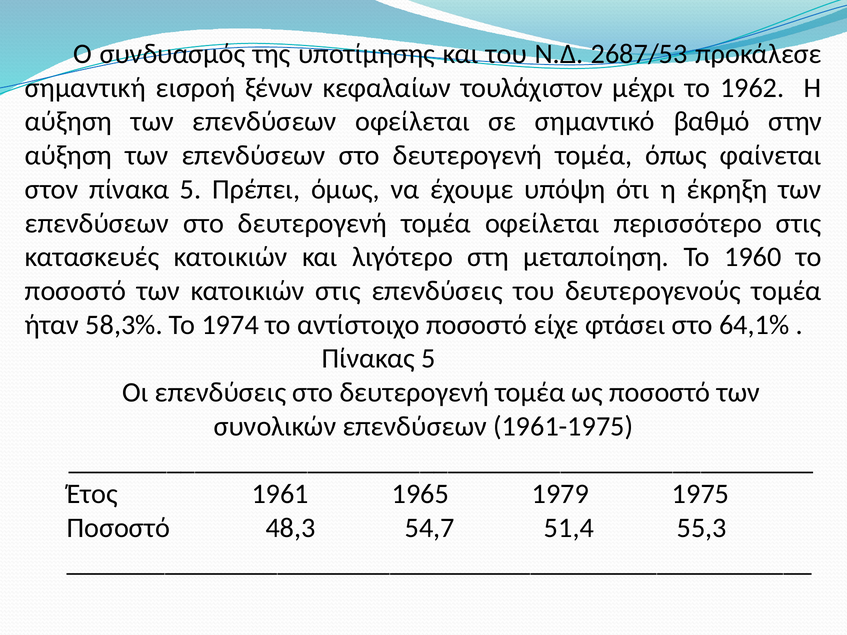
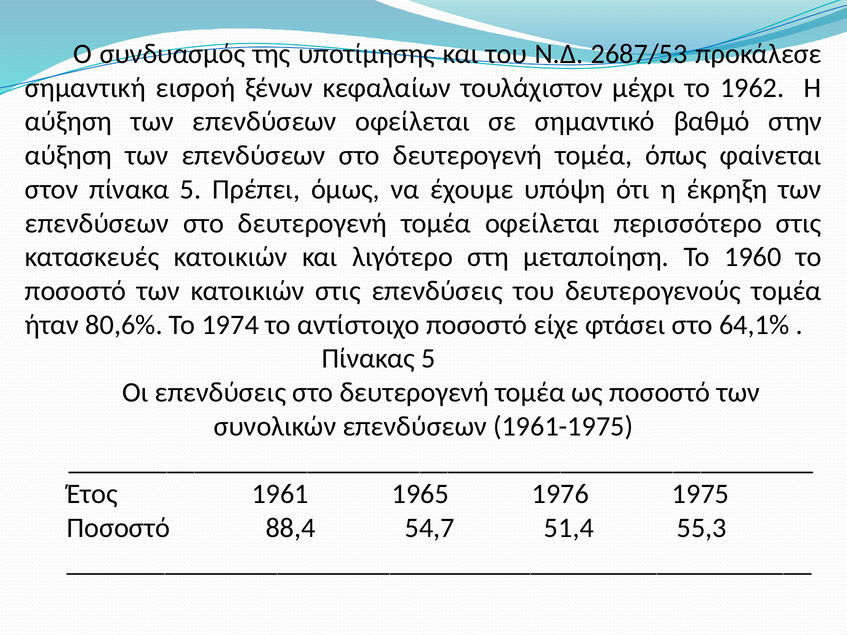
58,3%: 58,3% -> 80,6% (124, 325)
1979: 1979 -> 1976 (560, 494)
48,3: 48,3 -> 88,4 (290, 528)
